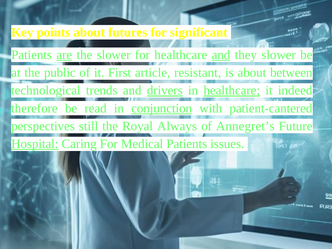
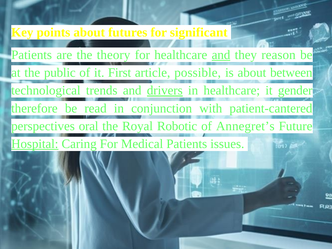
are underline: present -> none (64, 55)
the slower: slower -> theory (114, 55)
they slower: slower -> reason (279, 55)
resistant: resistant -> possible (198, 73)
healthcare underline: present -> none (232, 90)
indeed: indeed -> gender (295, 90)
conjunction underline: present -> none (162, 108)
still: still -> oral (89, 126)
Always: Always -> Robotic (177, 126)
